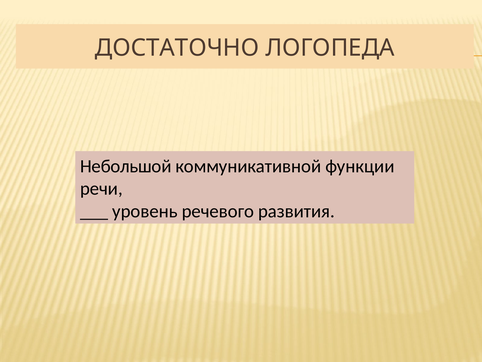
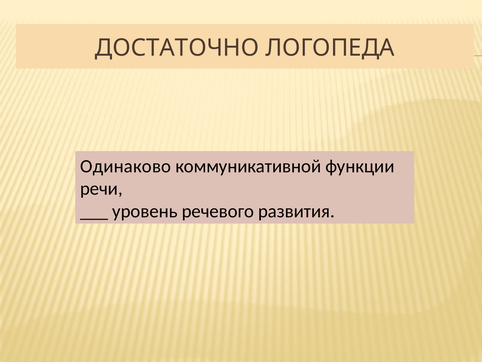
Небольшой: Небольшой -> Одинаково (126, 166)
